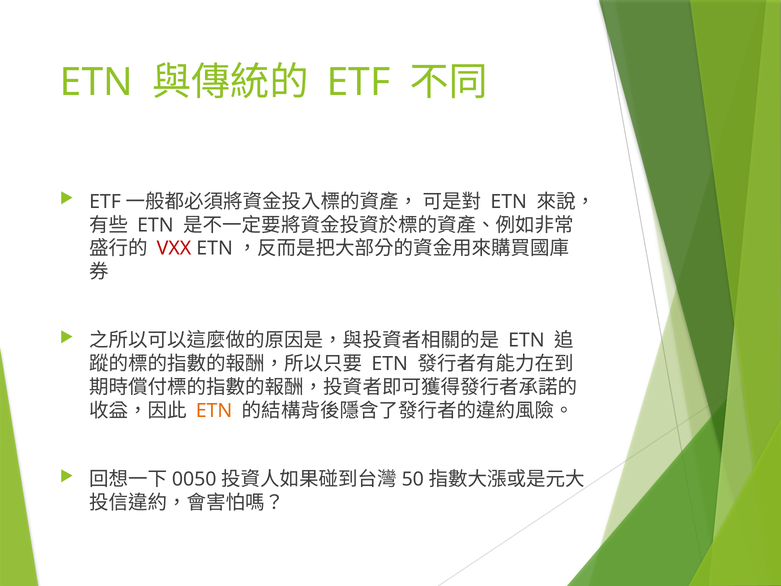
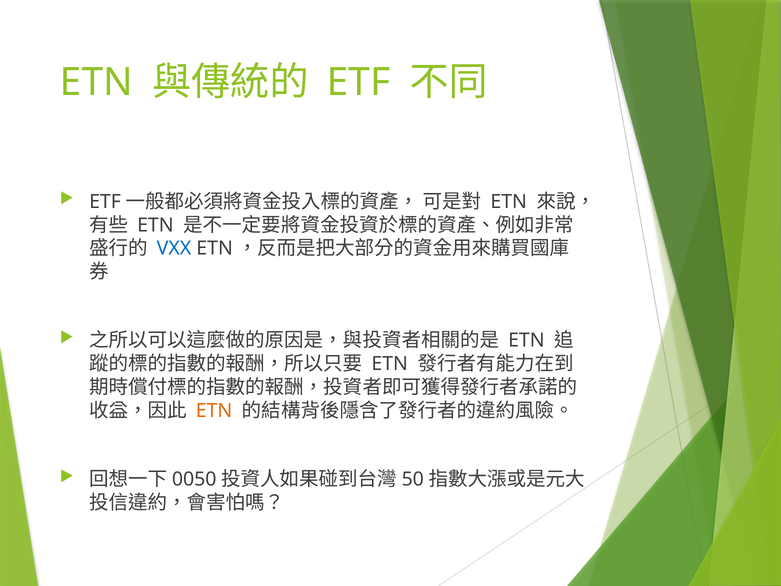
VXX colour: red -> blue (174, 248)
